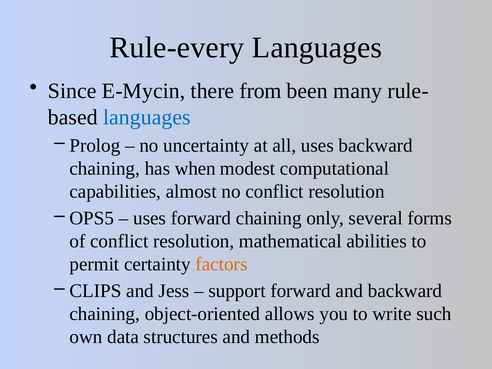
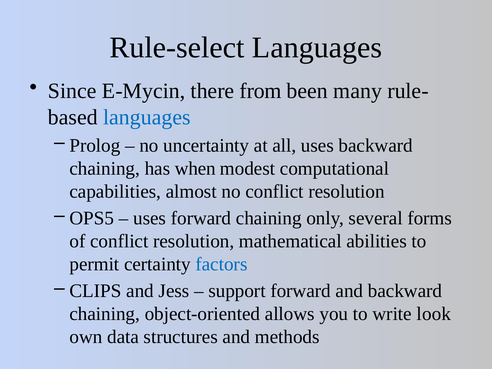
Rule-every: Rule-every -> Rule-select (177, 48)
factors colour: orange -> blue (221, 264)
such: such -> look (434, 314)
